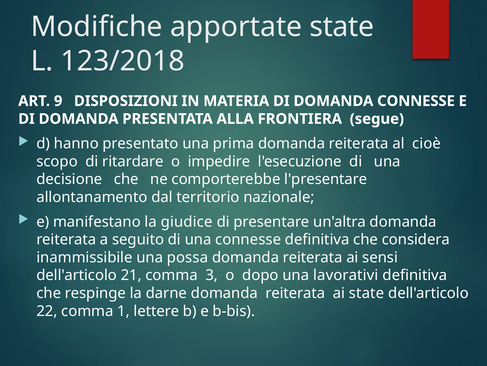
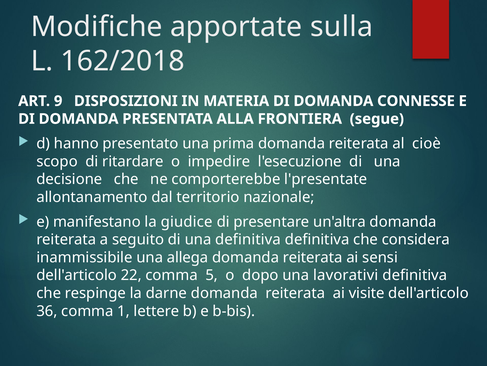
apportate state: state -> sulla (342, 27)
123/2018: 123/2018 -> 162/2018 (123, 61)
l'presentare: l'presentare -> l'presentate (326, 179)
una connesse: connesse -> definitiva (248, 239)
possa: possa -> allega (188, 257)
21: 21 -> 22 (131, 275)
3: 3 -> 5 (212, 275)
ai state: state -> visite (367, 293)
22: 22 -> 36 (47, 311)
